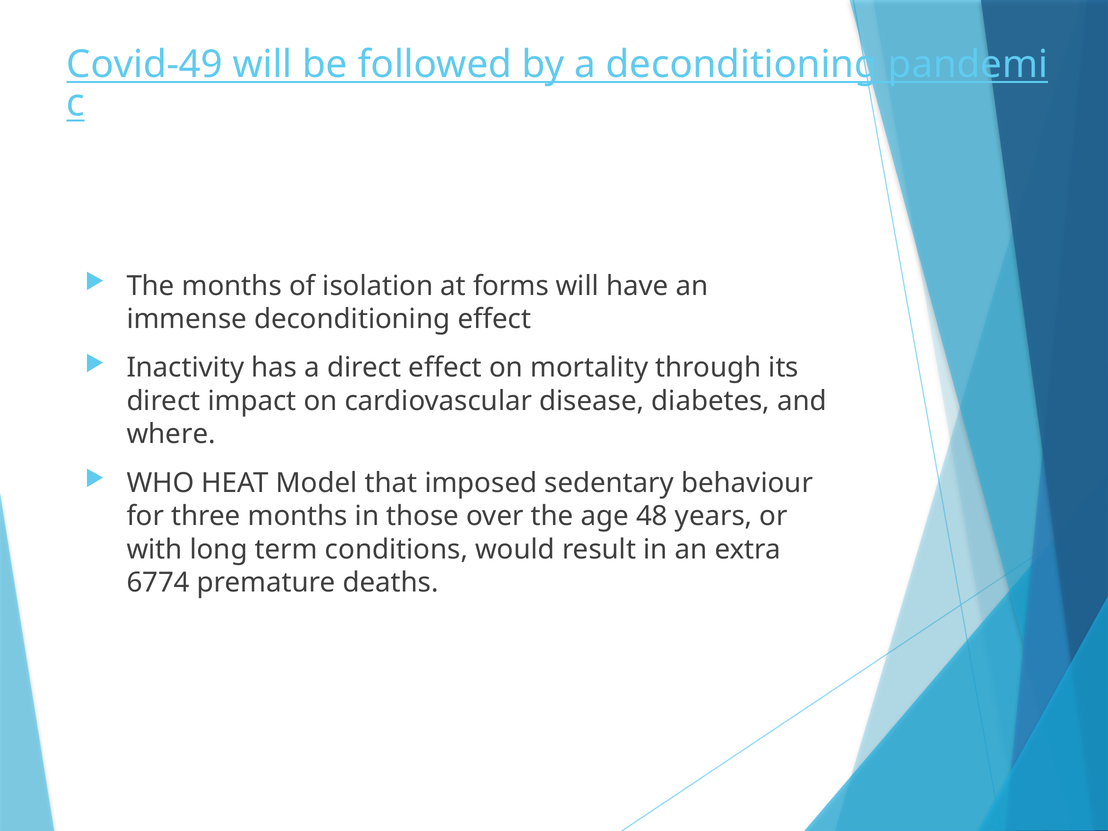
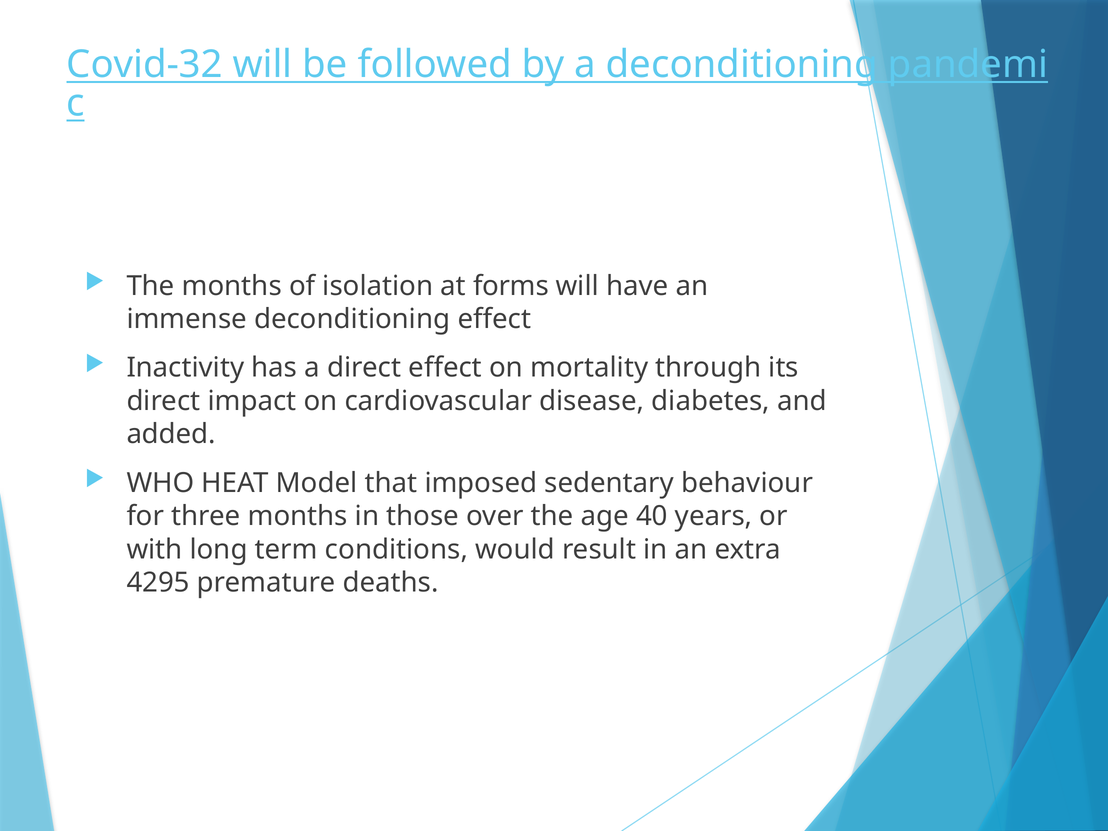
Covid-49: Covid-49 -> Covid-32 (145, 65)
where: where -> added (171, 434)
48: 48 -> 40 (652, 516)
6774: 6774 -> 4295 (158, 583)
